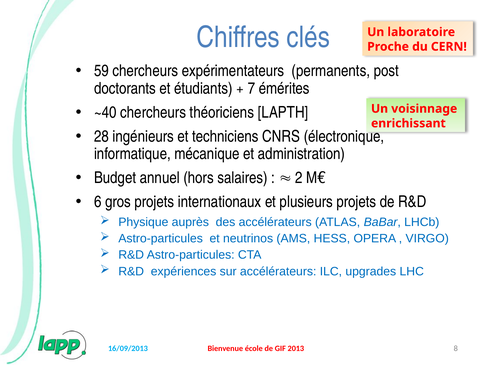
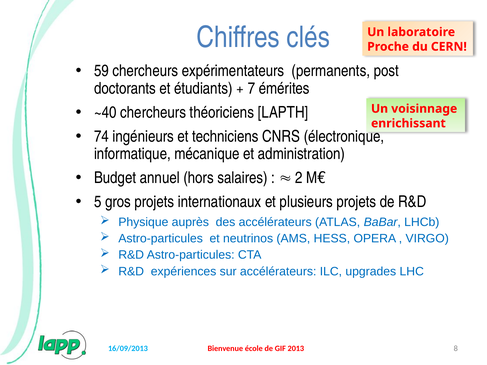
28: 28 -> 74 (101, 137)
6: 6 -> 5 (98, 202)
